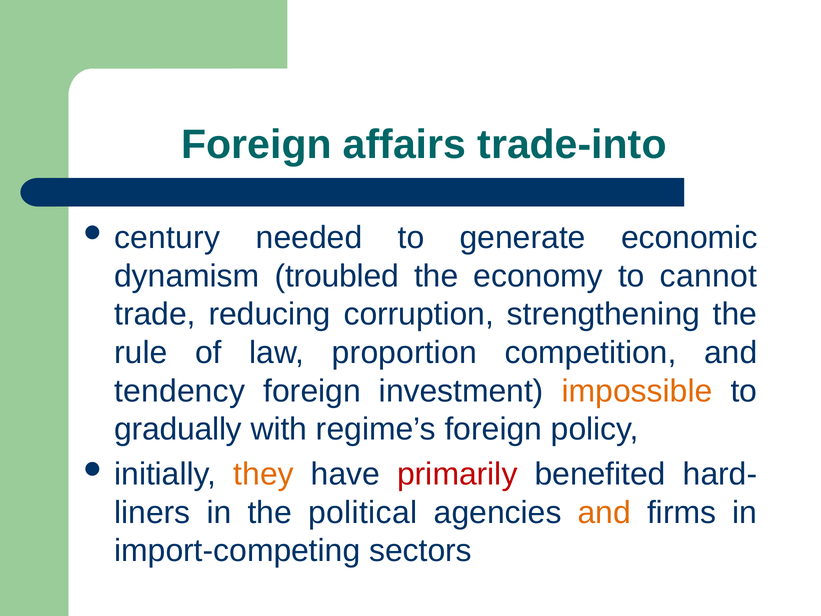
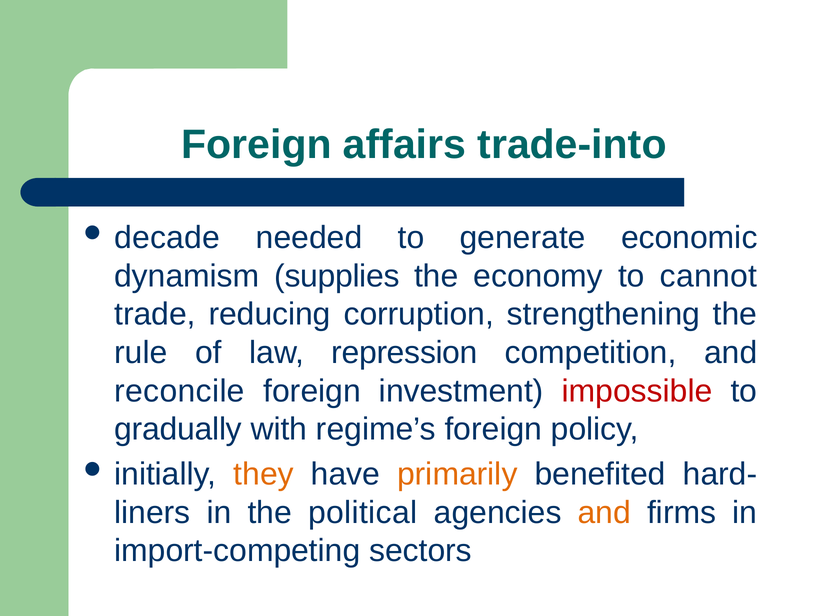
century: century -> decade (167, 238)
troubled: troubled -> supplies (337, 276)
proportion: proportion -> repression (405, 353)
tendency: tendency -> reconcile (180, 391)
impossible colour: orange -> red (637, 391)
primarily colour: red -> orange (457, 474)
